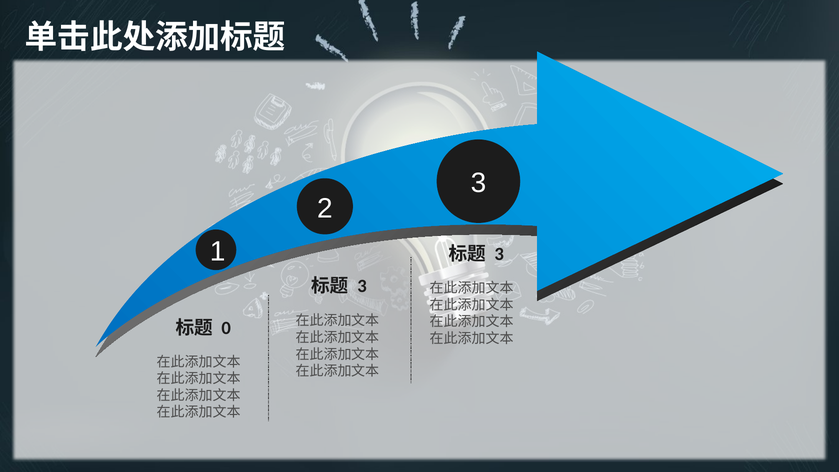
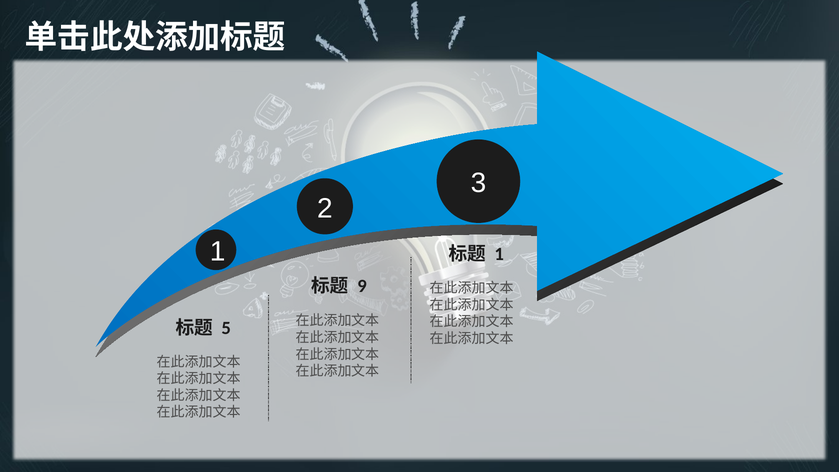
3: 3 -> 1 (499, 254)
3: 3 -> 9 (362, 286)
0: 0 -> 5 (226, 328)
